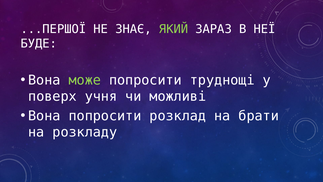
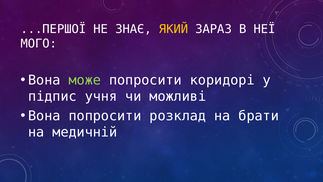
ЯКИЙ colour: light green -> yellow (174, 29)
БУДЕ: БУДЕ -> МОГО (39, 44)
труднощі: труднощі -> коридорі (222, 80)
поверх: поверх -> підпис (52, 96)
розкладу: розкладу -> медичній (85, 132)
